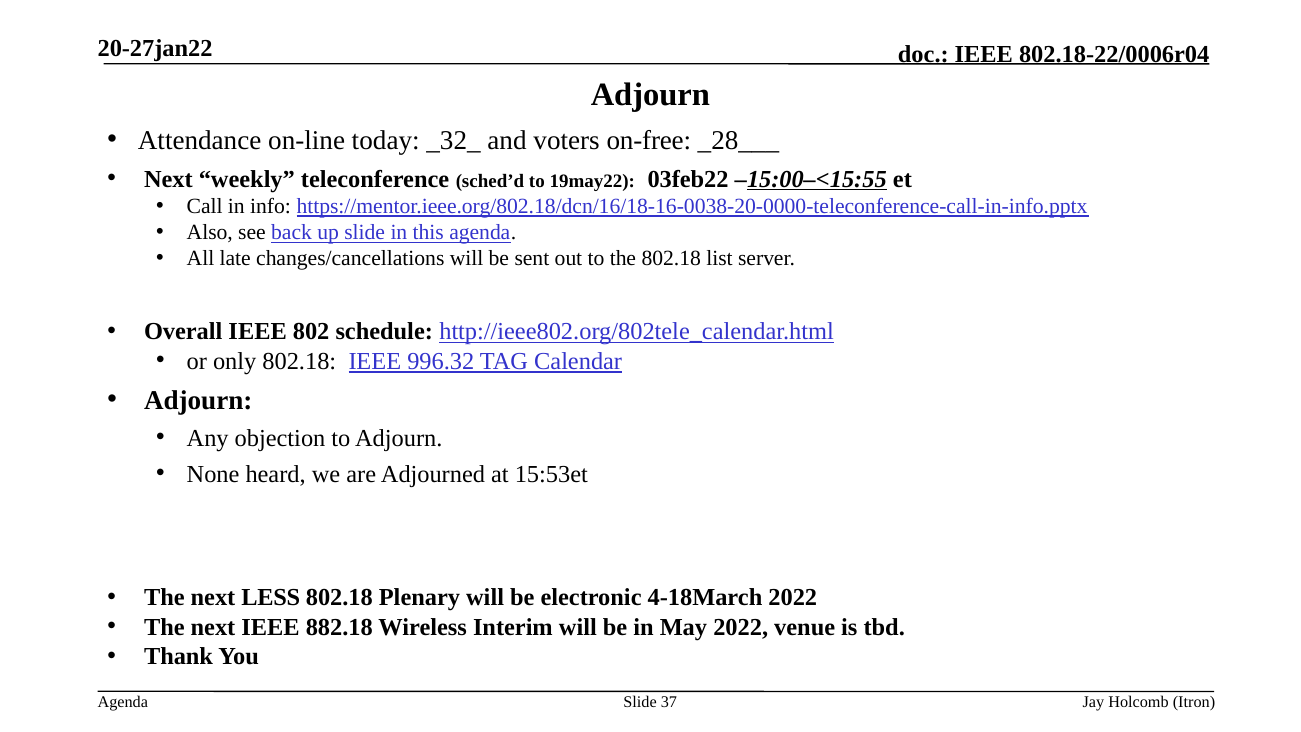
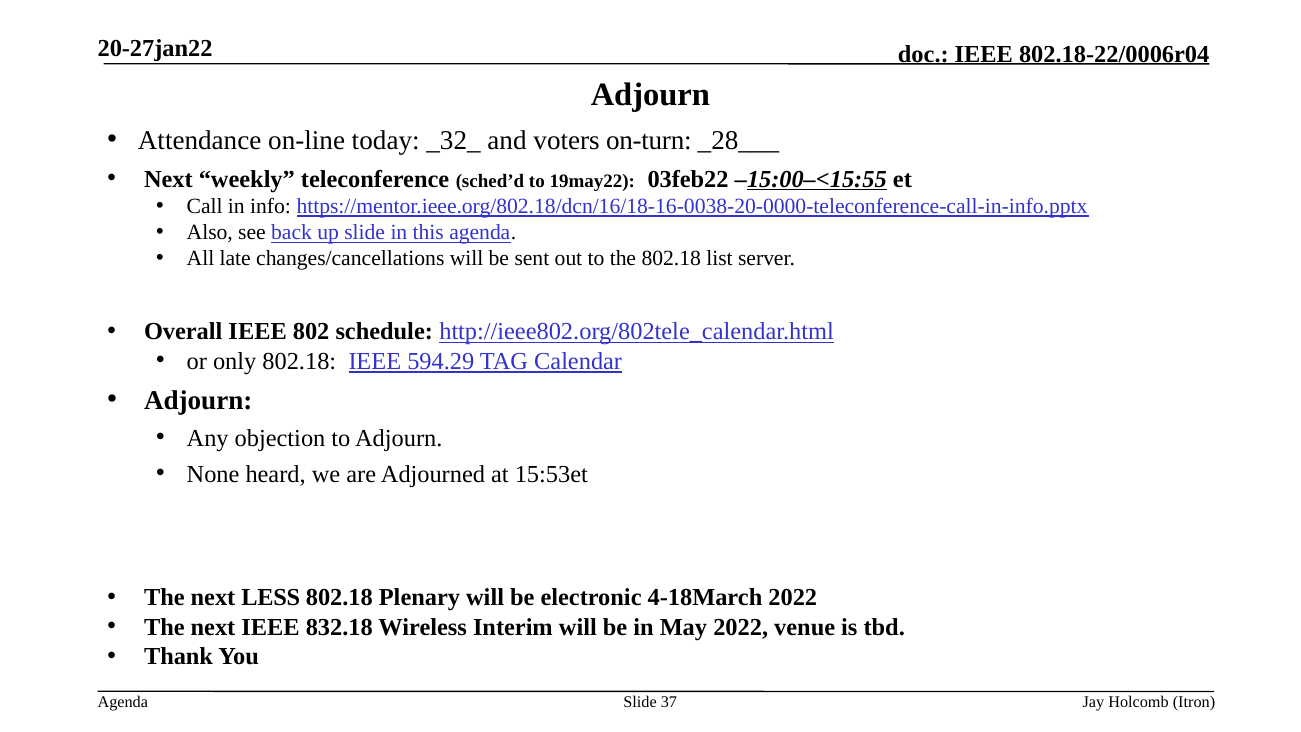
on-free: on-free -> on-turn (649, 140)
996.32: 996.32 -> 594.29 (441, 361)
882.18: 882.18 -> 832.18 (339, 627)
